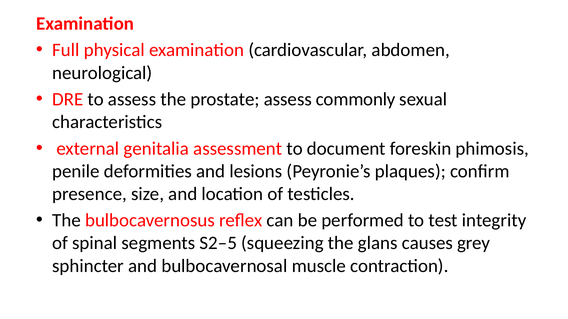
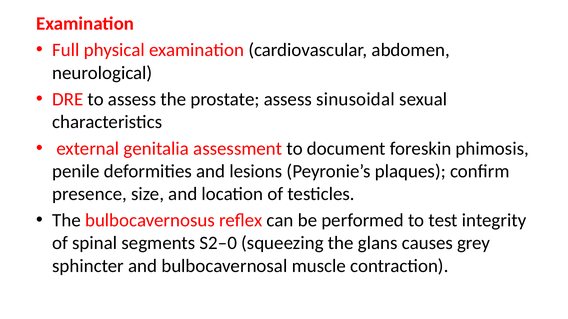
commonly: commonly -> sinusoidal (356, 99)
S2–5: S2–5 -> S2–0 (218, 243)
